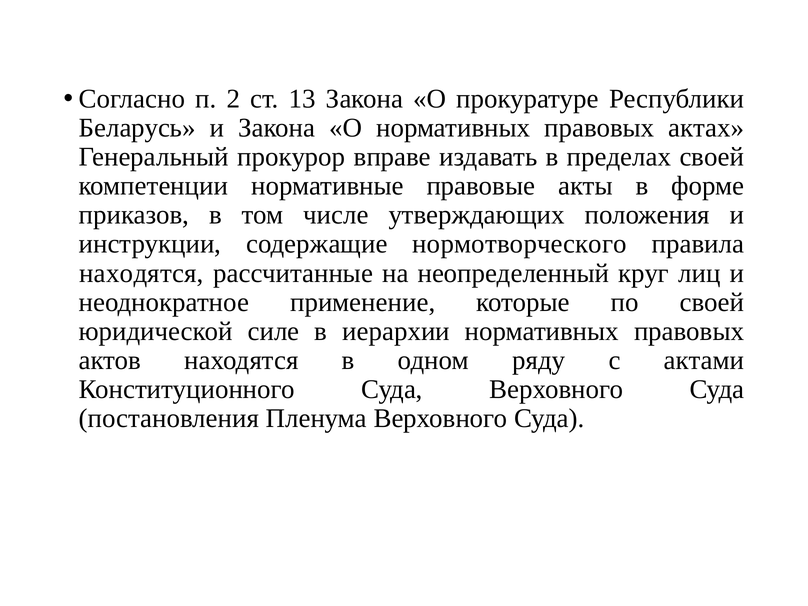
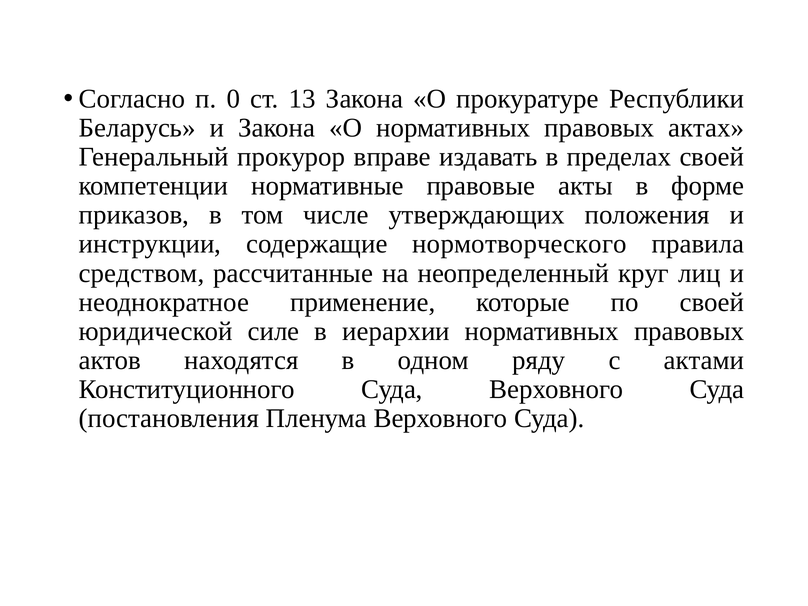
2: 2 -> 0 (233, 99)
находятся: находятся -> средством (142, 273)
